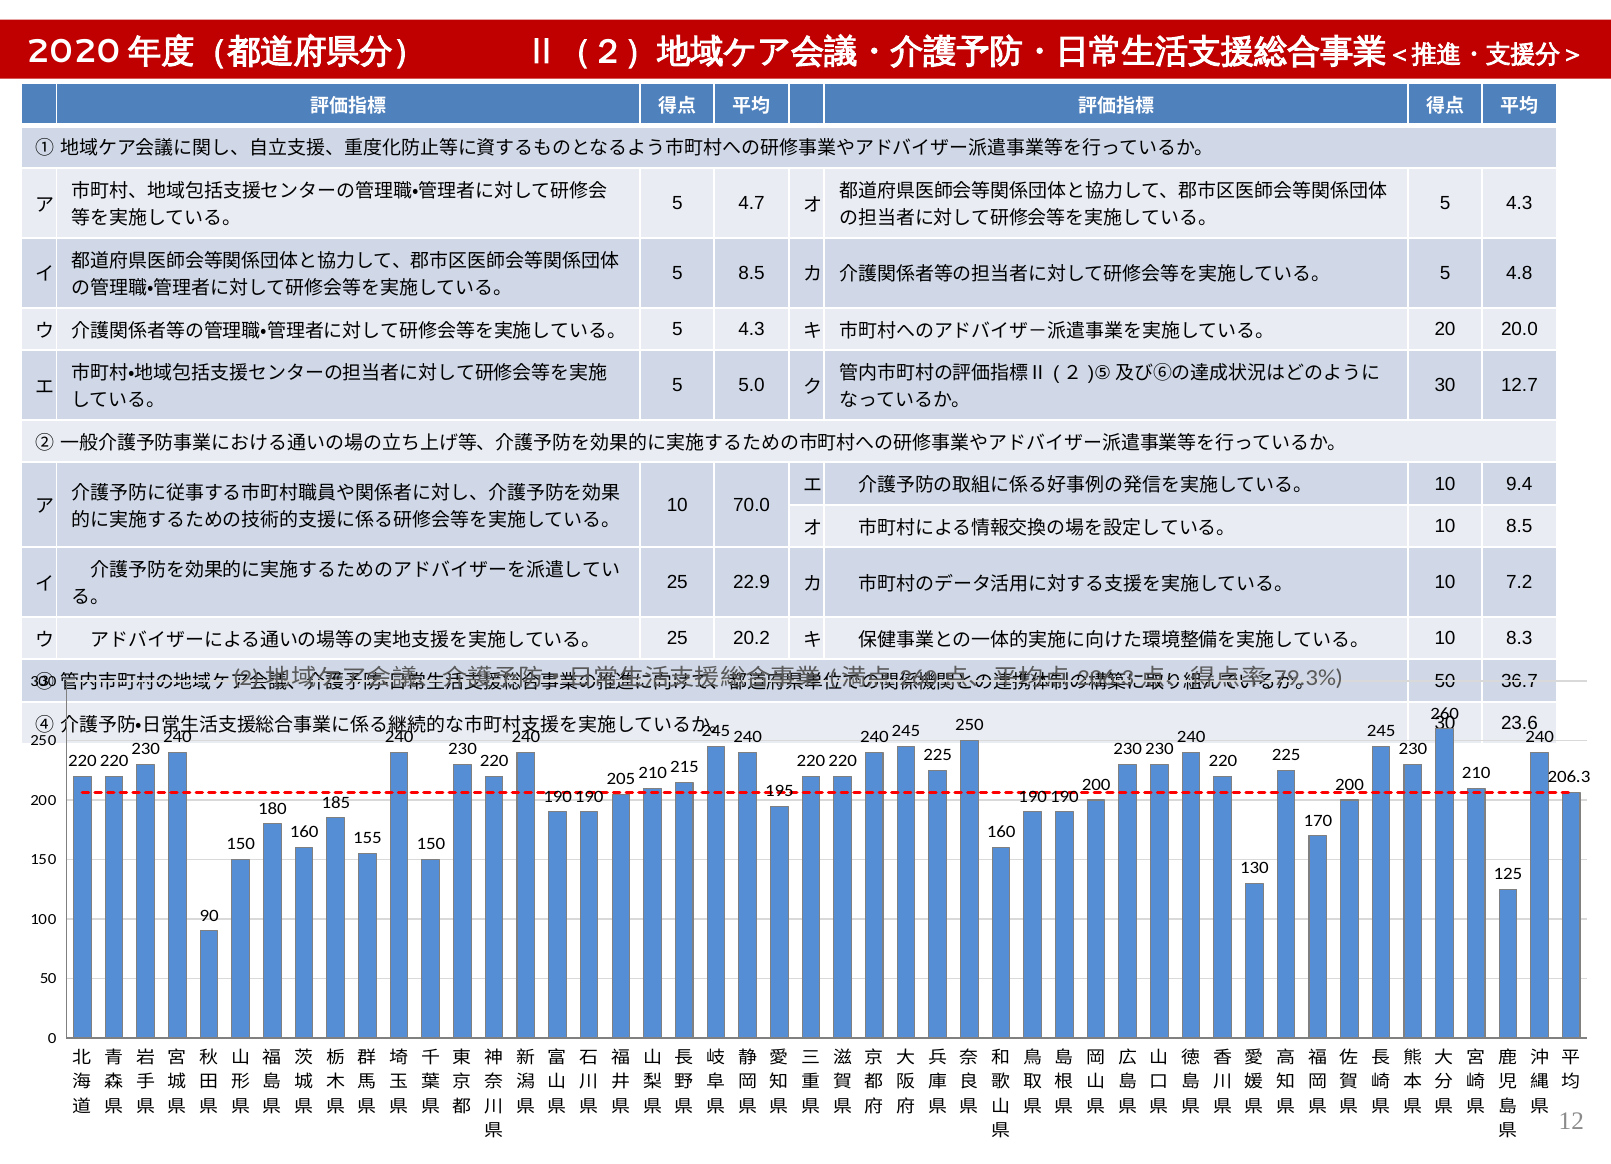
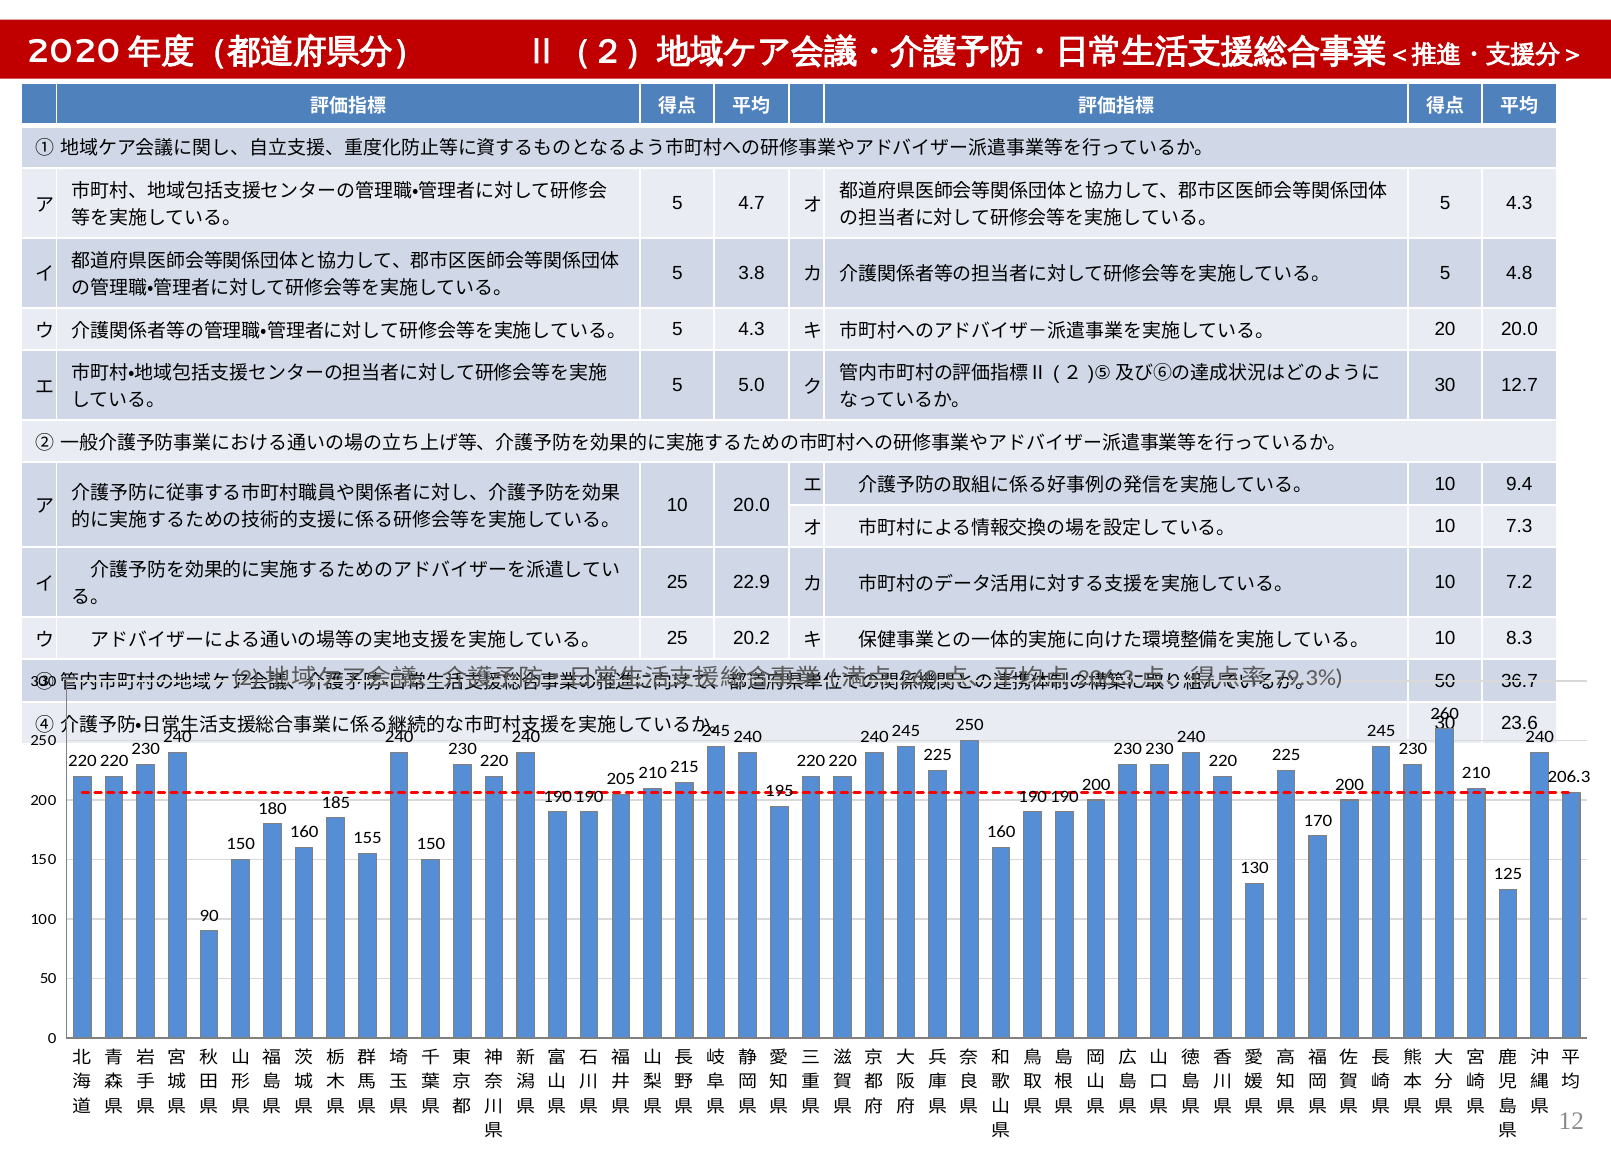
5 8.5: 8.5 -> 3.8 (752, 273)
10 70.0: 70.0 -> 20.0 (752, 505)
10 8.5: 8.5 -> 7.3 (1519, 526)
